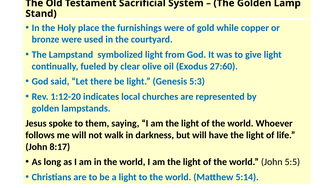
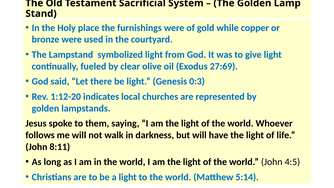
27:60: 27:60 -> 27:69 (224, 66)
5:3: 5:3 -> 0:3 (197, 81)
8:17: 8:17 -> 8:11 (60, 147)
5:5: 5:5 -> 4:5 (292, 162)
